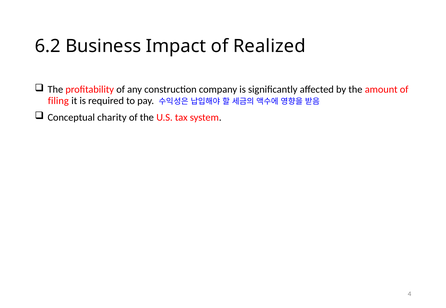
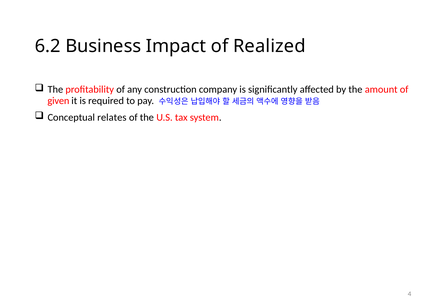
filing: filing -> given (58, 101)
charity: charity -> relates (112, 118)
